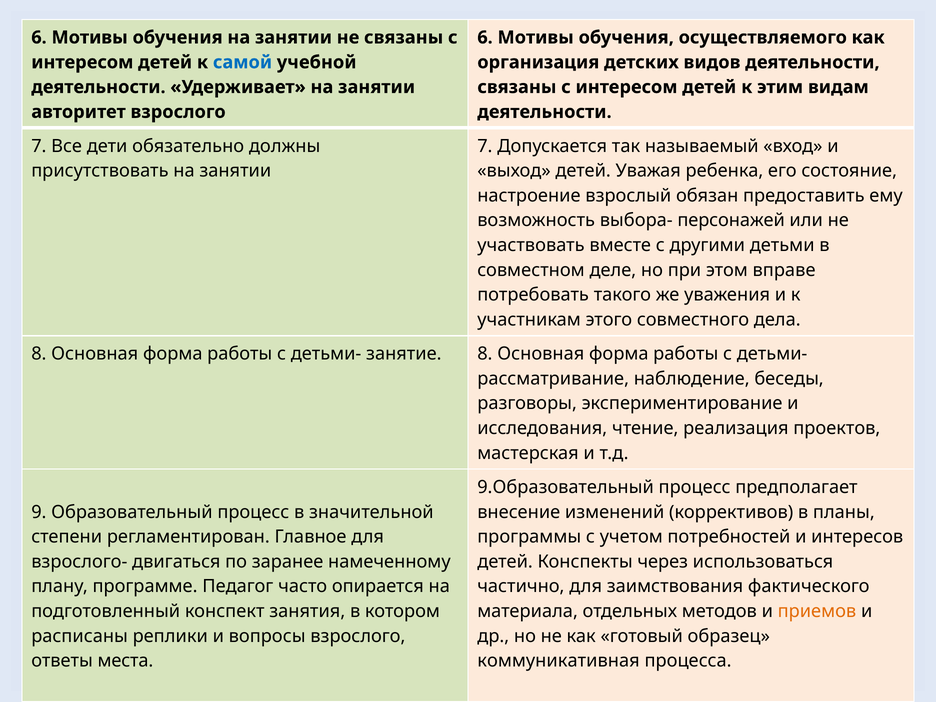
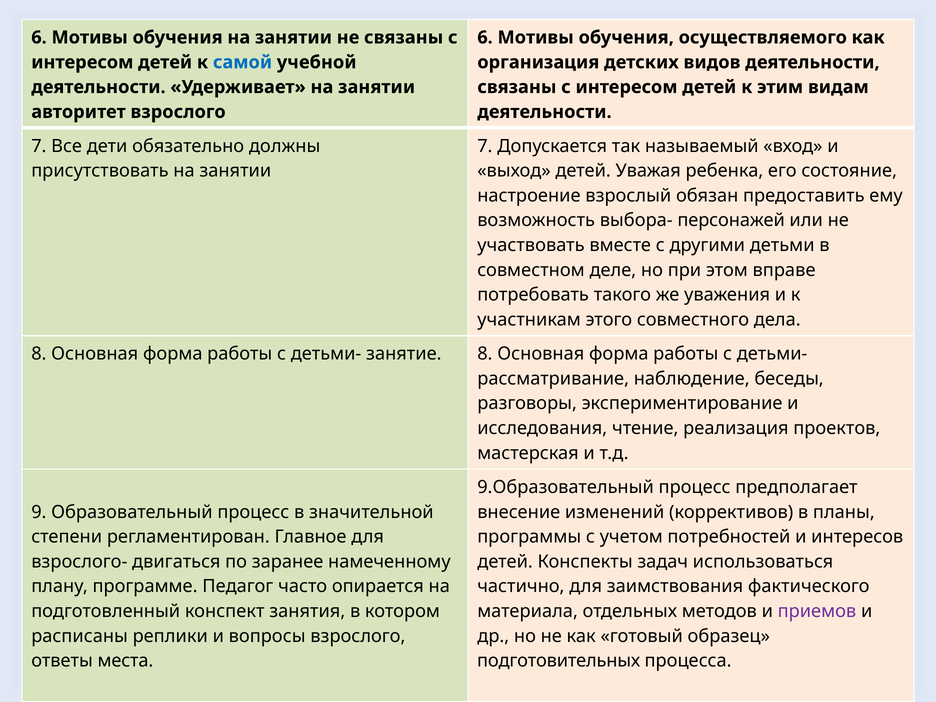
через: через -> задач (663, 562)
приемов colour: orange -> purple (817, 611)
коммуникативная: коммуникативная -> подготовительных (559, 661)
